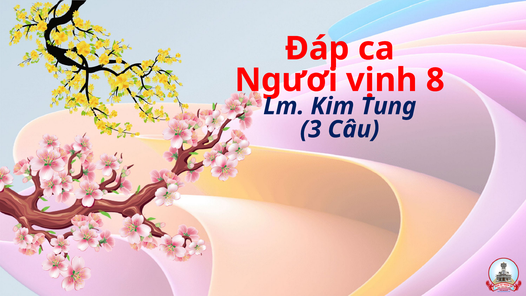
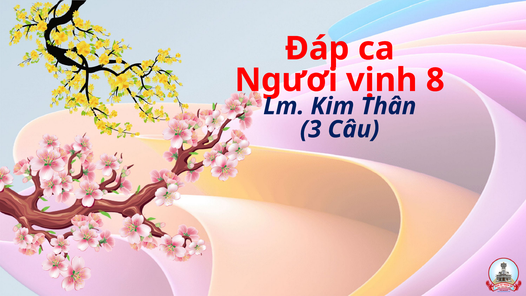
Tung: Tung -> Thân (388, 106)
